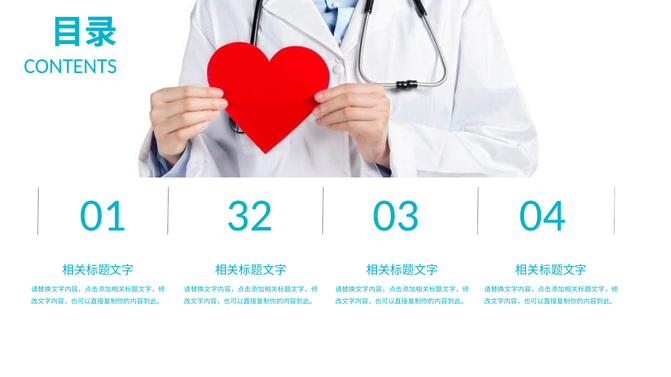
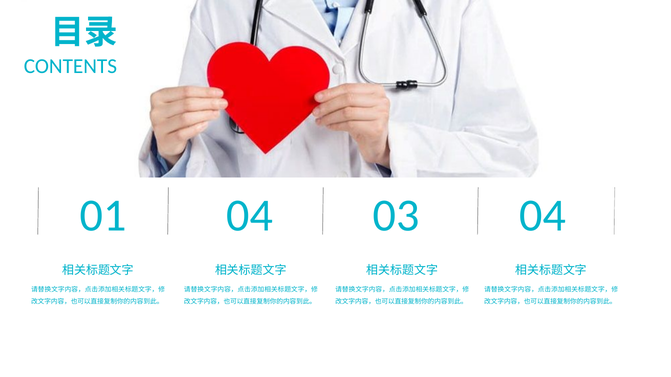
01 32: 32 -> 04 (250, 216)
